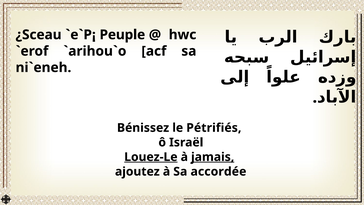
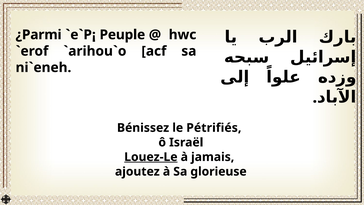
¿Sceau: ¿Sceau -> ¿Parmi (39, 35)
jamais underline: present -> none (213, 157)
accordée: accordée -> glorieuse (219, 171)
